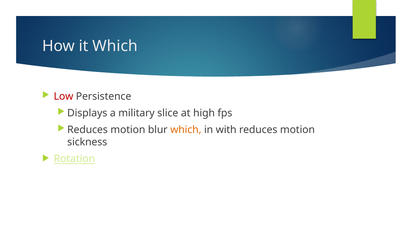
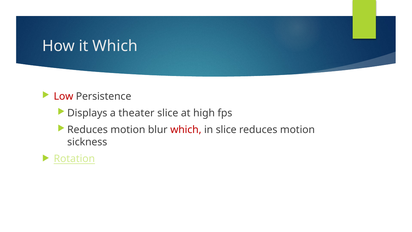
military: military -> theater (136, 113)
which colour: orange -> red (186, 130)
in with: with -> slice (226, 130)
